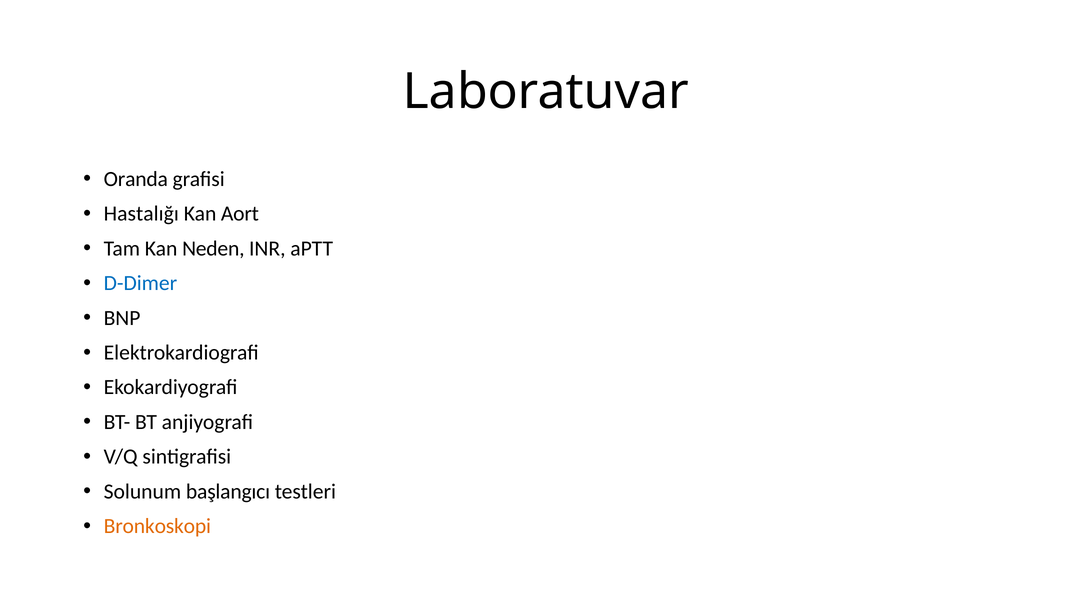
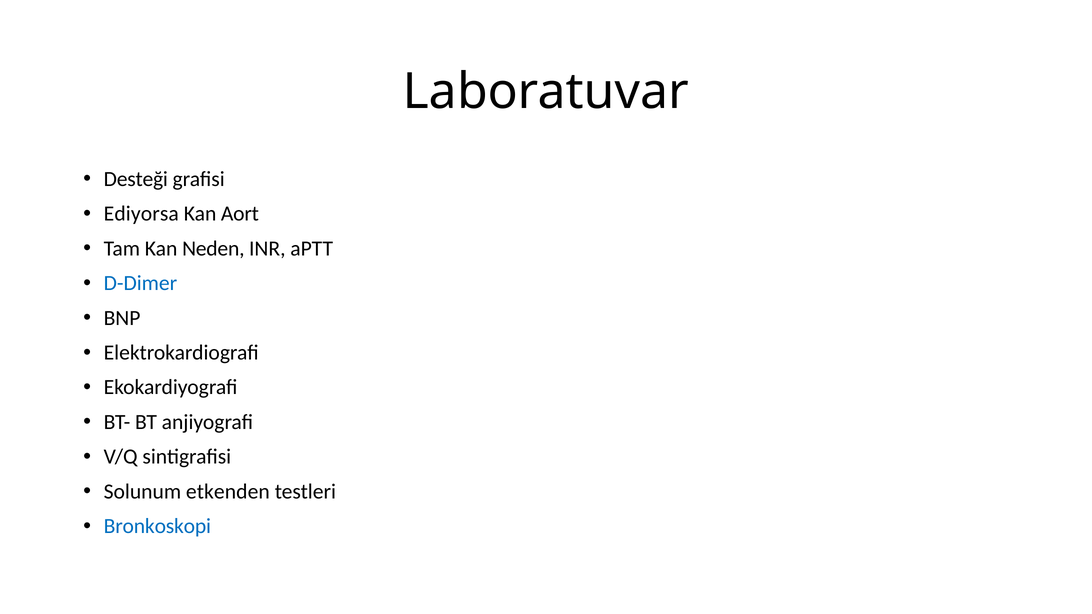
Oranda: Oranda -> Desteği (136, 179)
Hastalığı: Hastalığı -> Ediyorsa (141, 214)
başlangıcı: başlangıcı -> etkenden (228, 492)
Bronkoskopi colour: orange -> blue (157, 526)
